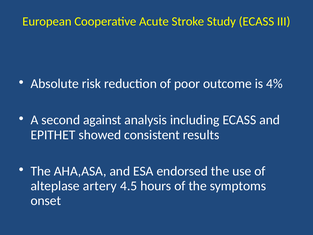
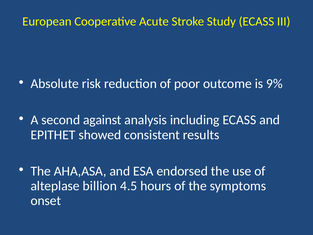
4%: 4% -> 9% (274, 84)
artery: artery -> billion (100, 186)
